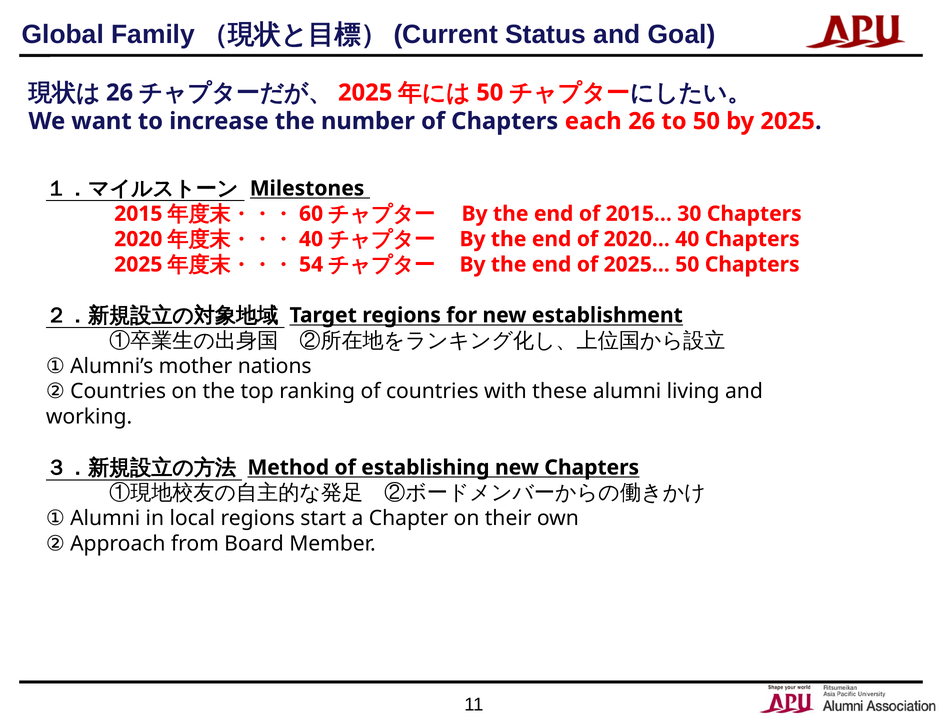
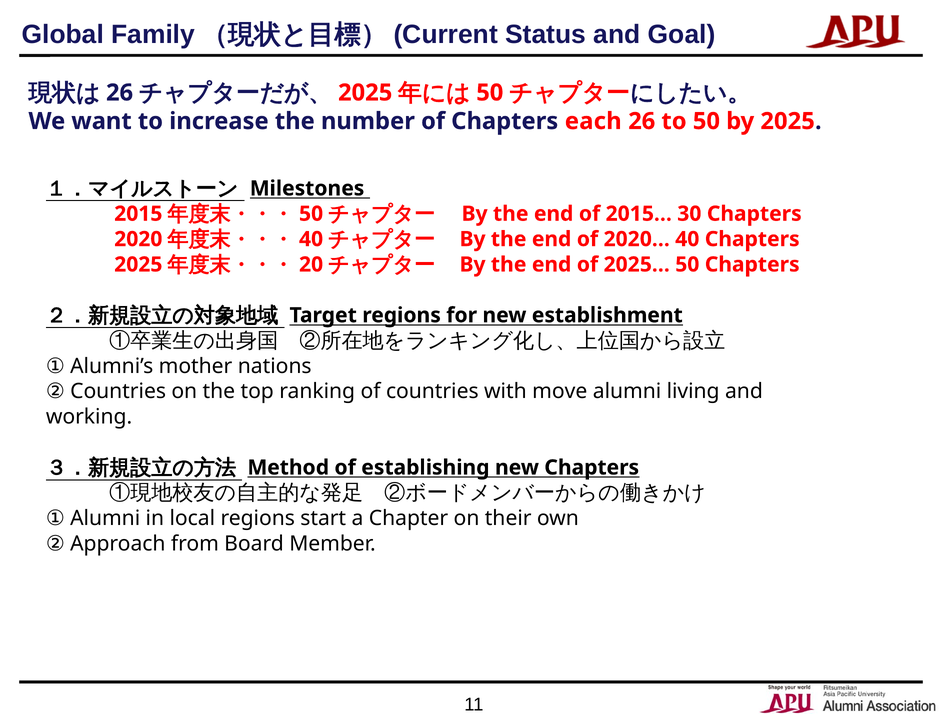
60: 60 -> 50 (311, 214)
54: 54 -> 20 (311, 264)
these: these -> move (560, 391)
